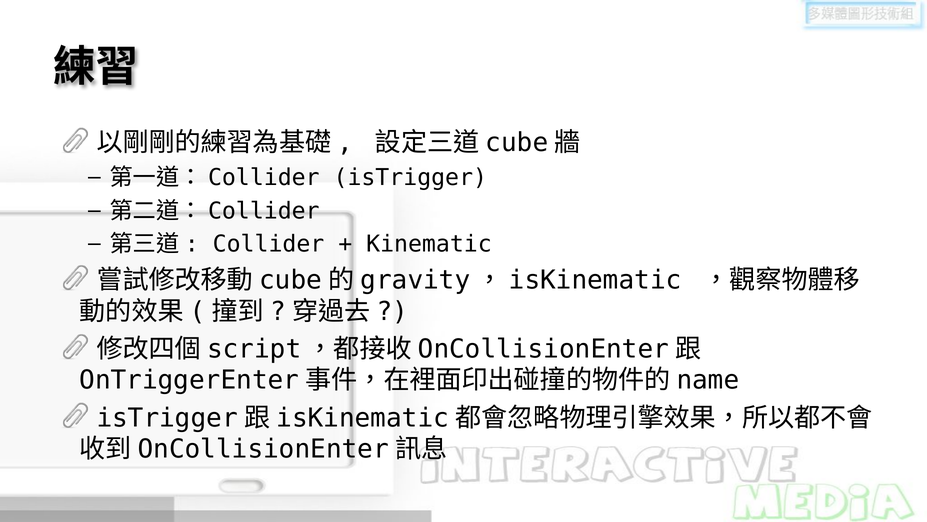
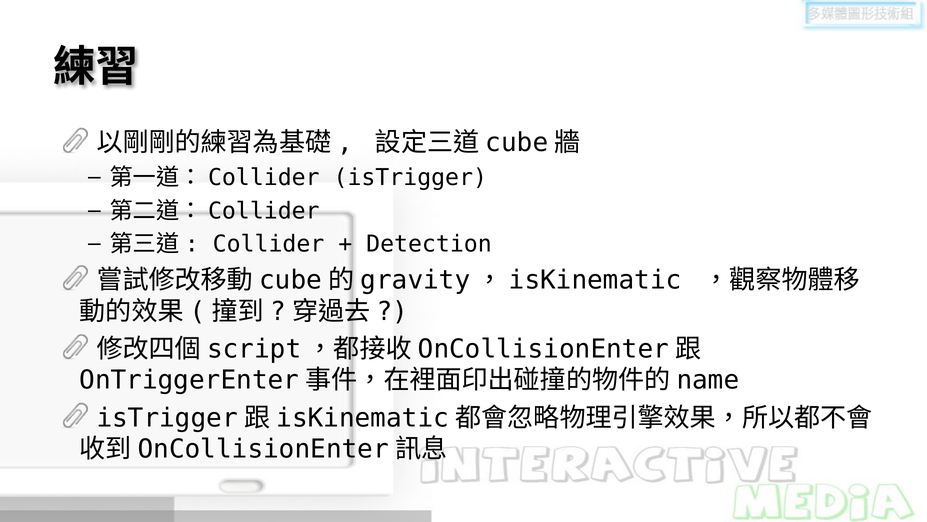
Kinematic: Kinematic -> Detection (429, 244)
